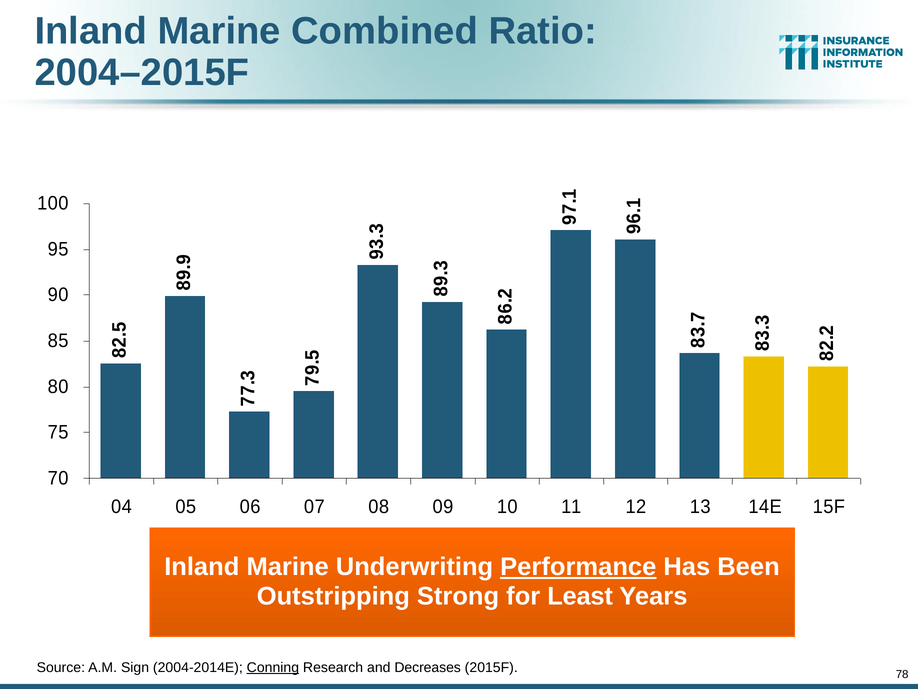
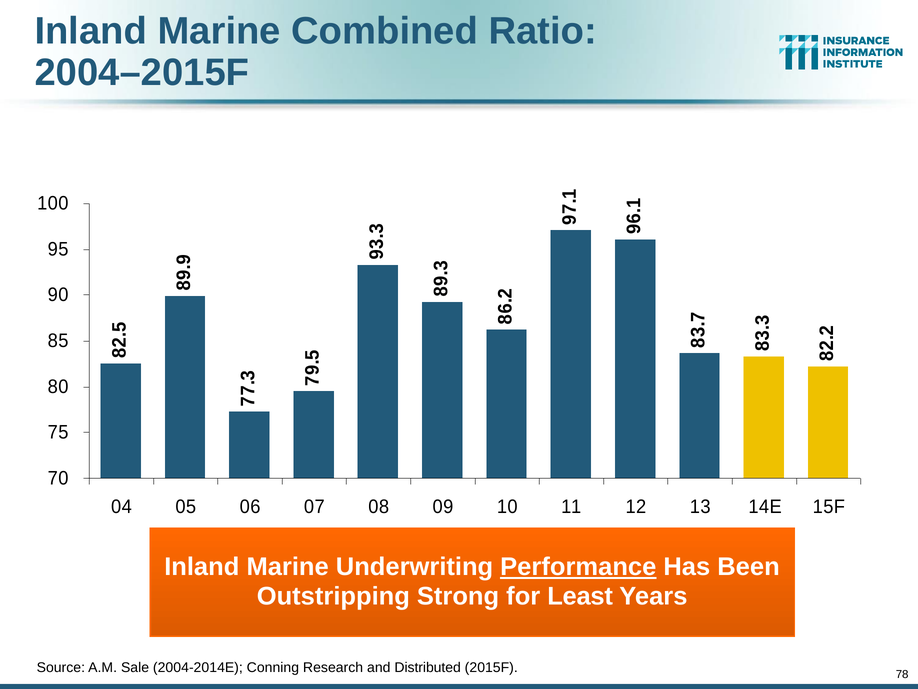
Sign: Sign -> Sale (135, 667)
Conning underline: present -> none (273, 667)
Decreases: Decreases -> Distributed (428, 667)
